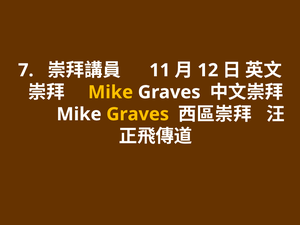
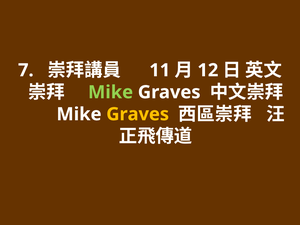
Mike colour: yellow -> light green (111, 92)
